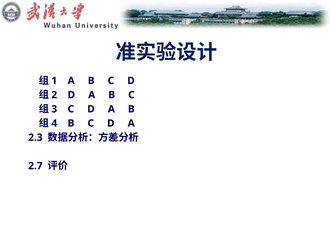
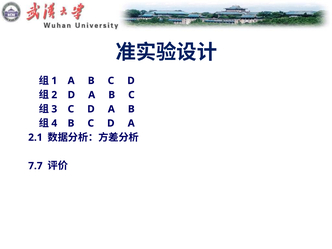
2.3: 2.3 -> 2.1 (35, 137)
2.7: 2.7 -> 7.7 (35, 166)
